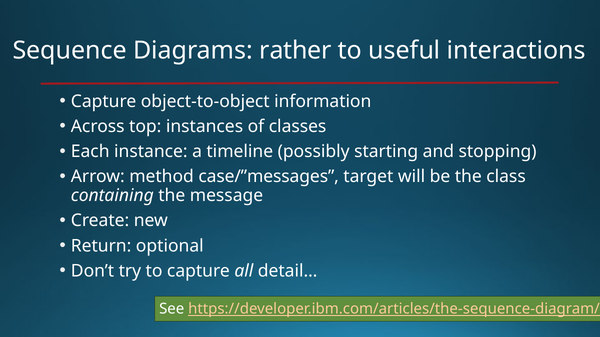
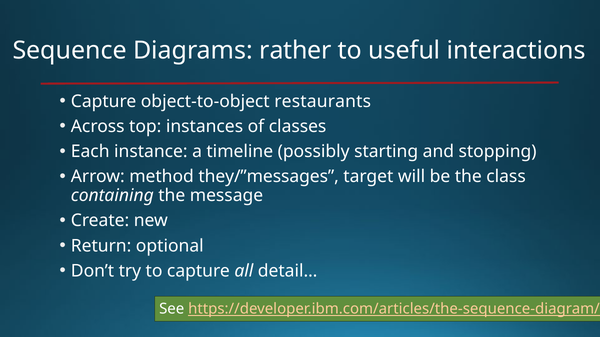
information: information -> restaurants (323, 101)
case/”messages: case/”messages -> they/”messages (269, 177)
